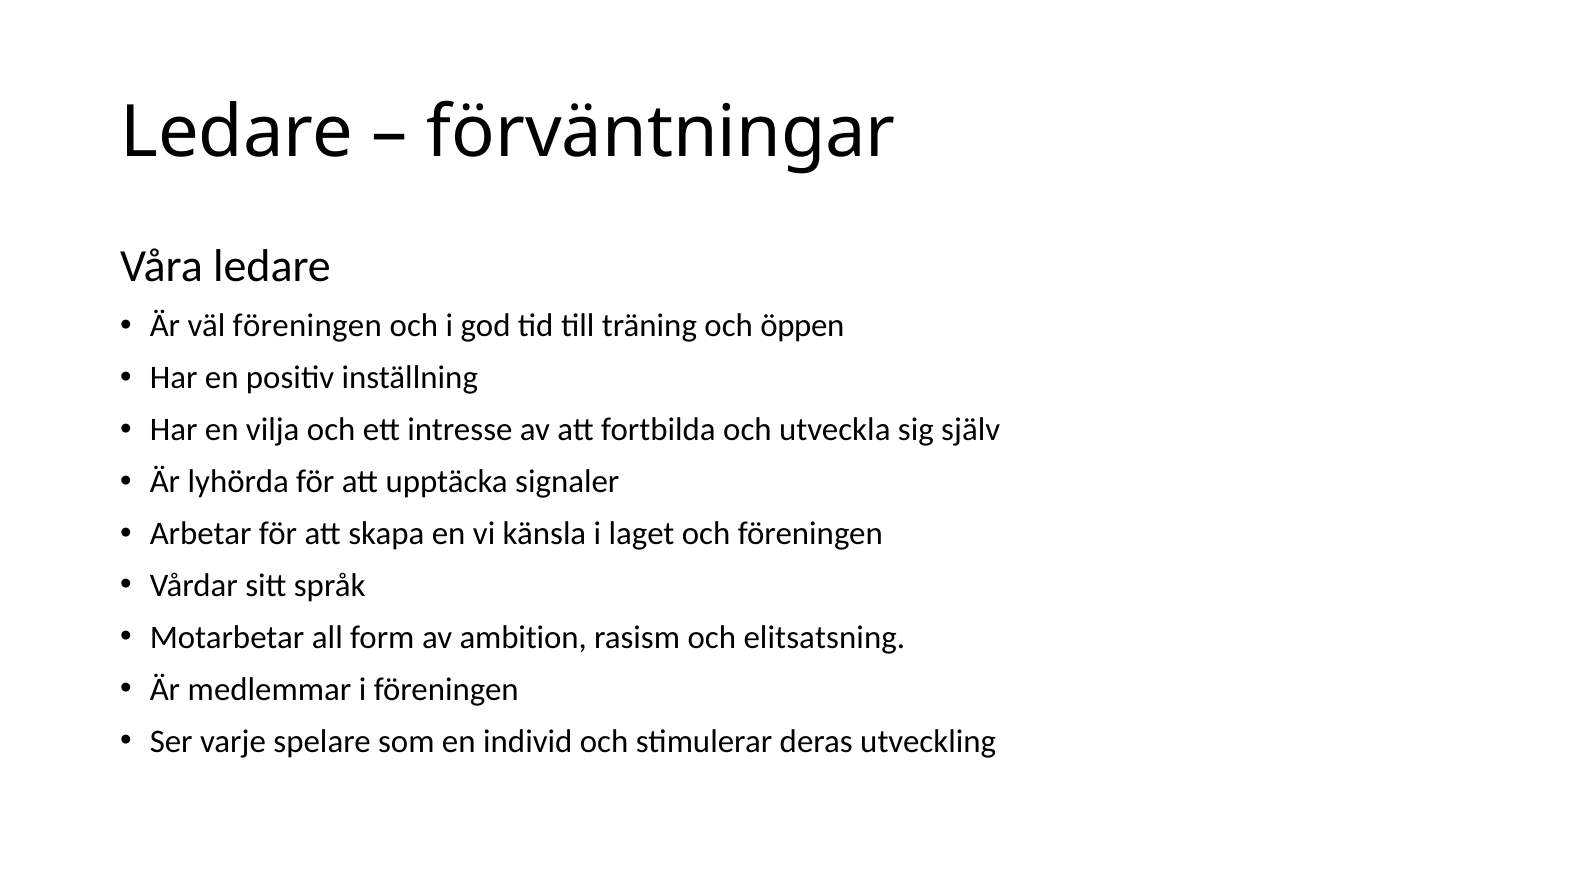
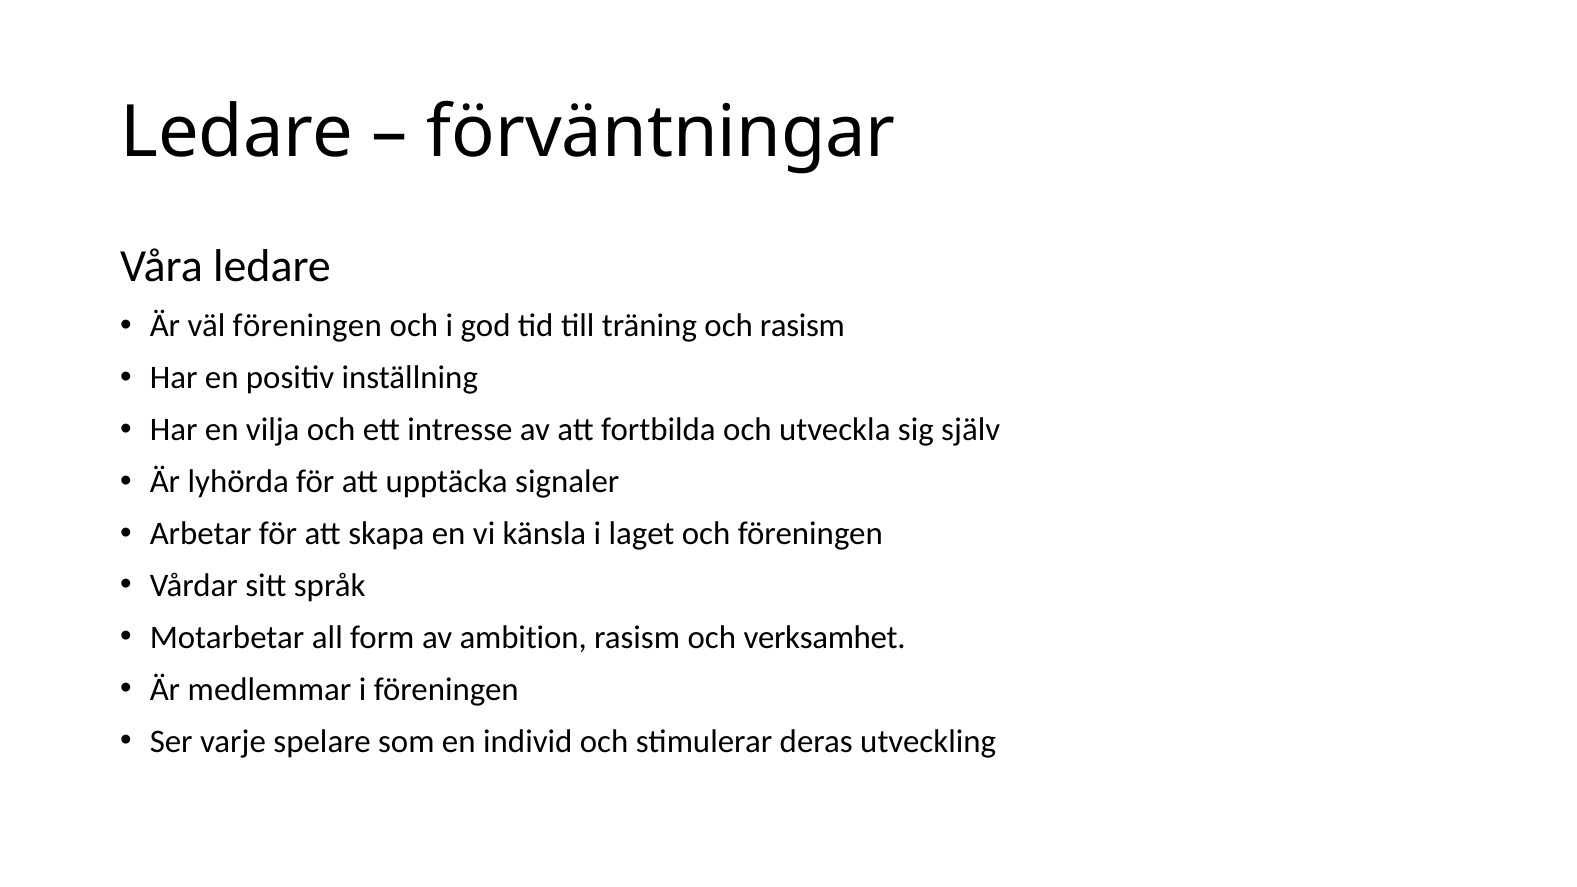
och öppen: öppen -> rasism (802, 326)
elitsatsning: elitsatsning -> verksamhet (825, 637)
